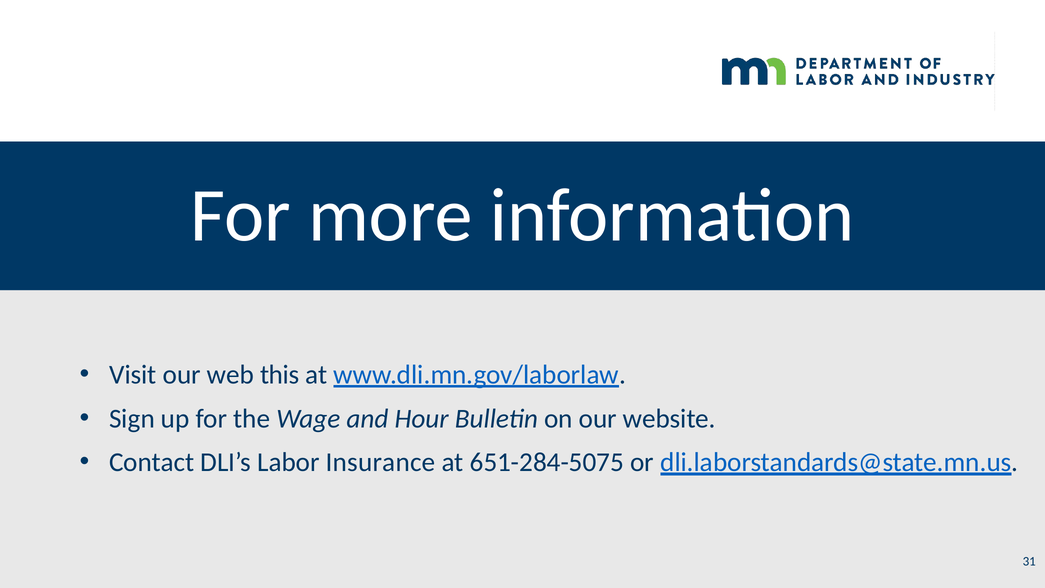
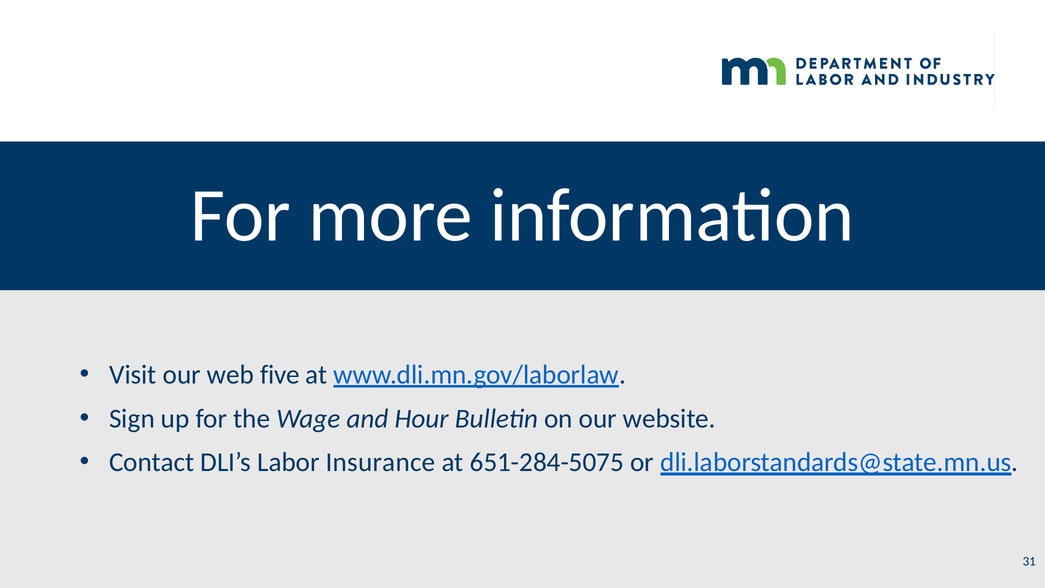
this: this -> five (280, 375)
